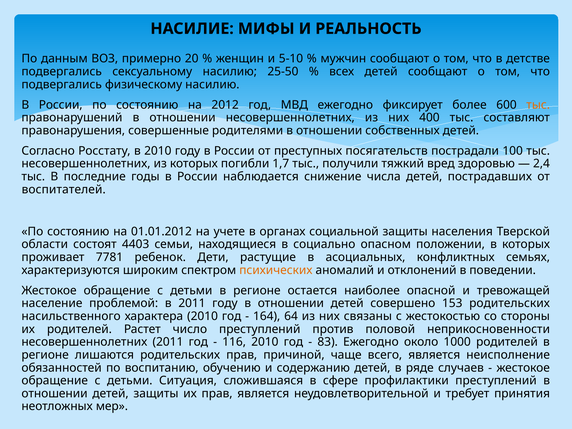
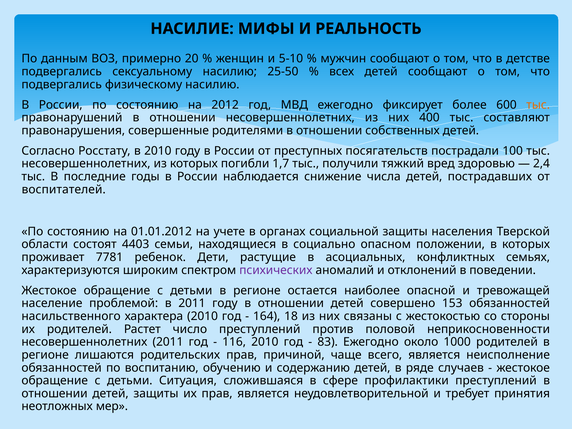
психических colour: orange -> purple (276, 270)
153 родительских: родительских -> обязанностей (510, 303)
64: 64 -> 18 (291, 316)
